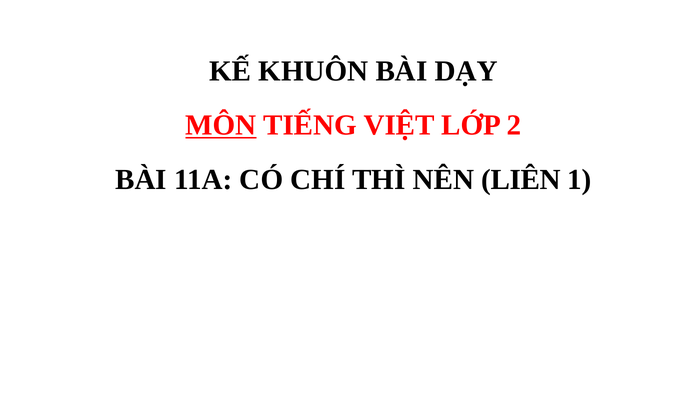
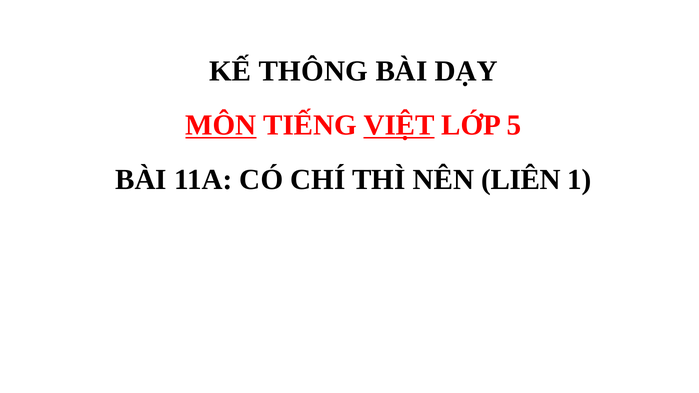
KHUÔN: KHUÔN -> THÔNG (313, 71)
VIỆT underline: none -> present (399, 125)
2: 2 -> 5 (514, 125)
